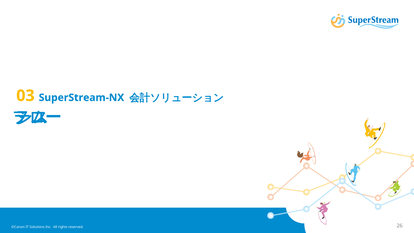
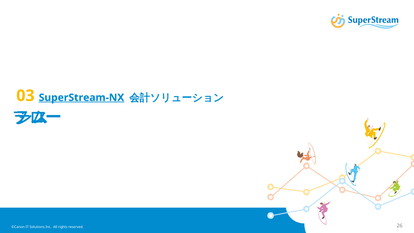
SuperStream-NX underline: none -> present (81, 98)
